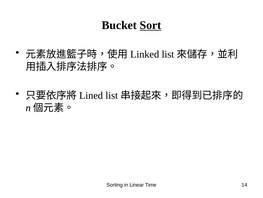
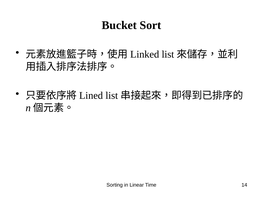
Sort underline: present -> none (150, 25)
